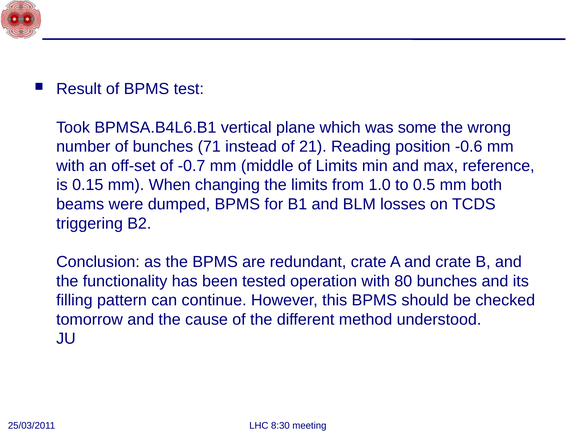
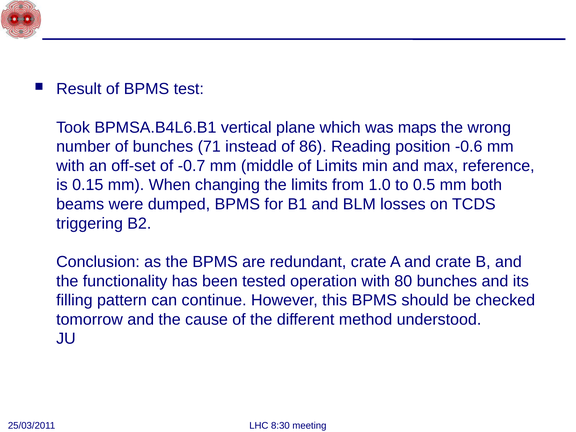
some: some -> maps (417, 127)
21: 21 -> 86 (313, 147)
